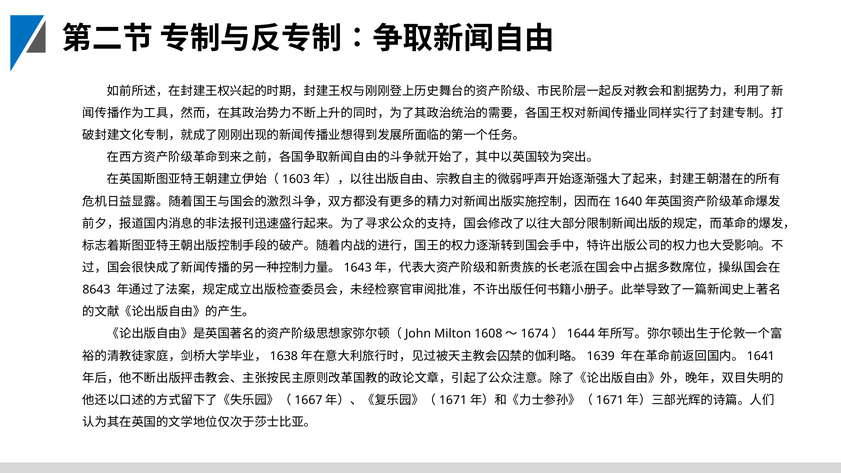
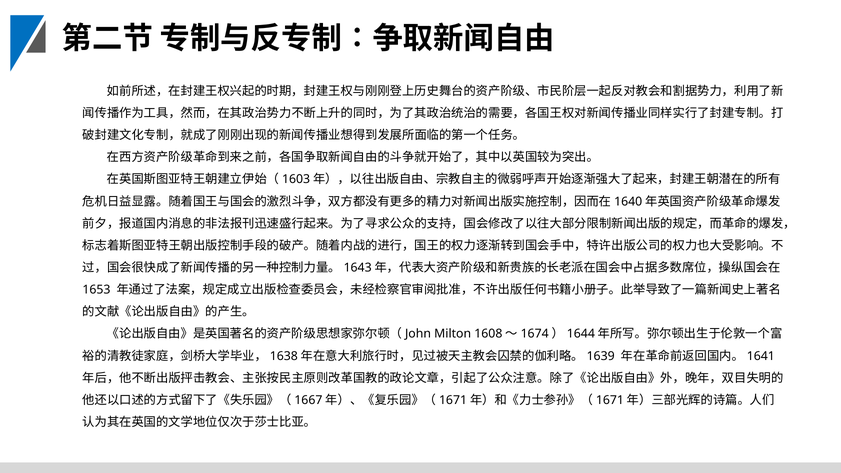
8643: 8643 -> 1653 (96, 290)
